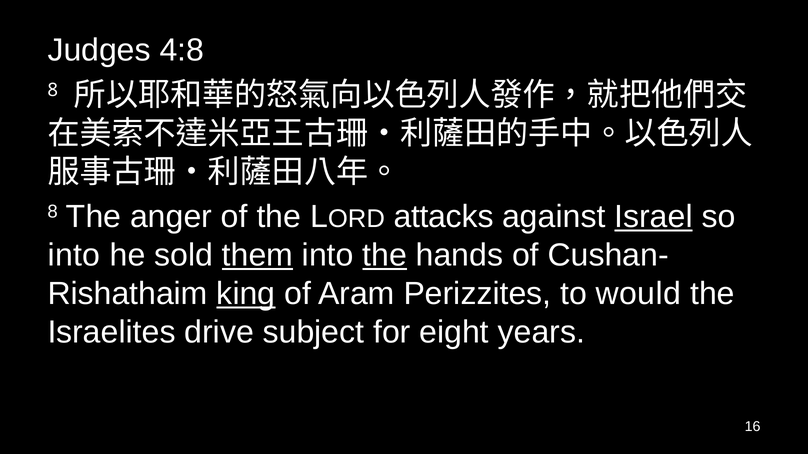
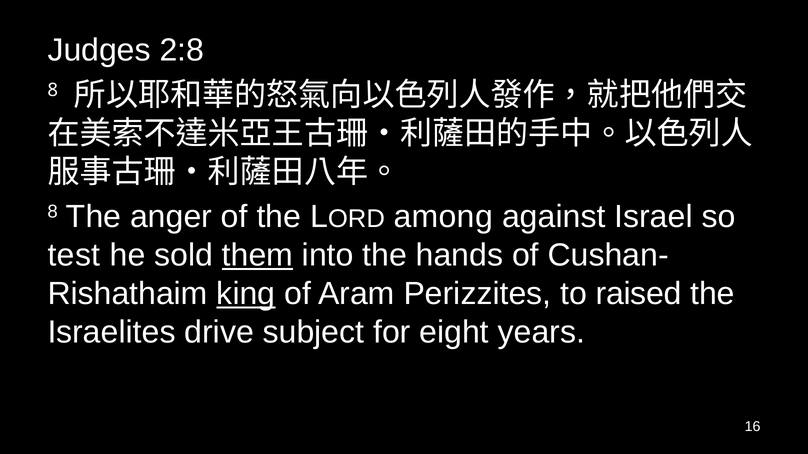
4:8: 4:8 -> 2:8 (182, 50)
attacks: attacks -> among (443, 217)
Israel underline: present -> none (654, 217)
into: into -> test (74, 256)
the underline: present -> none (385, 256)
would: would -> raised (639, 294)
